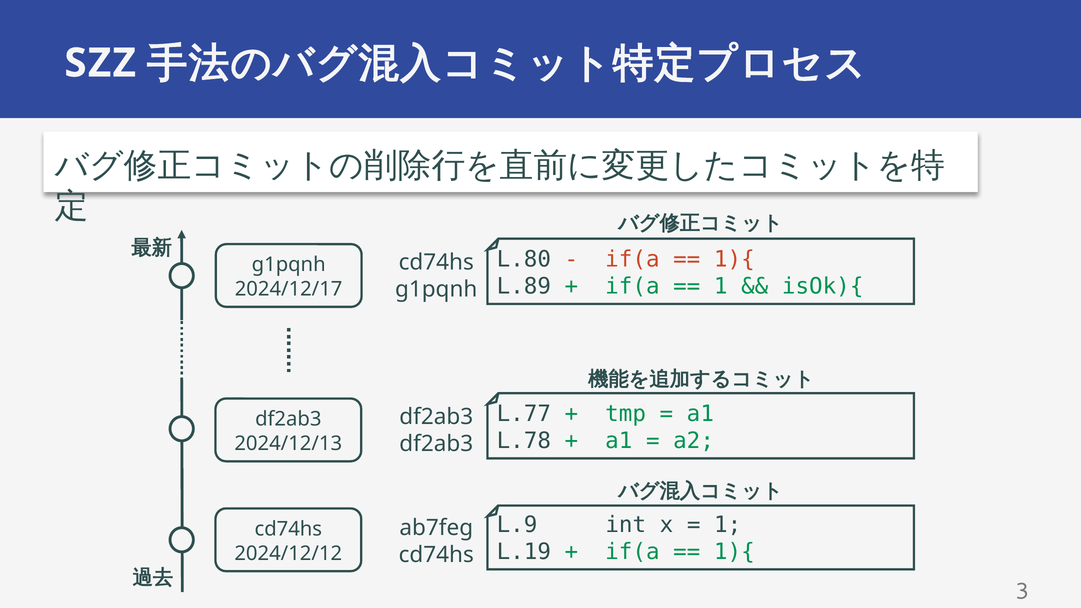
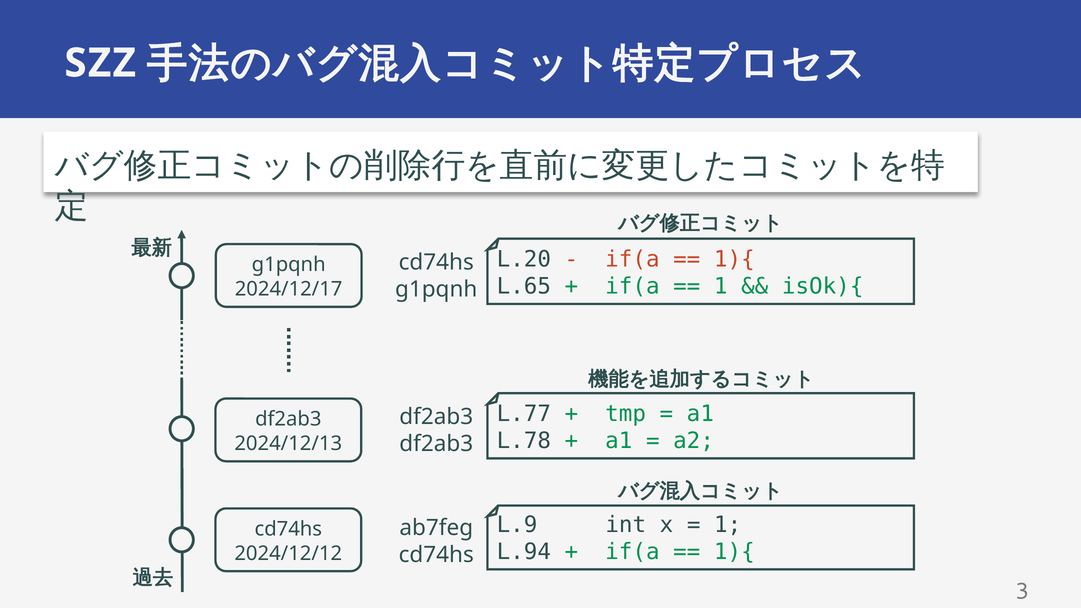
L.80: L.80 -> L.20 (524, 259)
L.89: L.89 -> L.65 (524, 286)
L.19: L.19 -> L.94 (524, 552)
